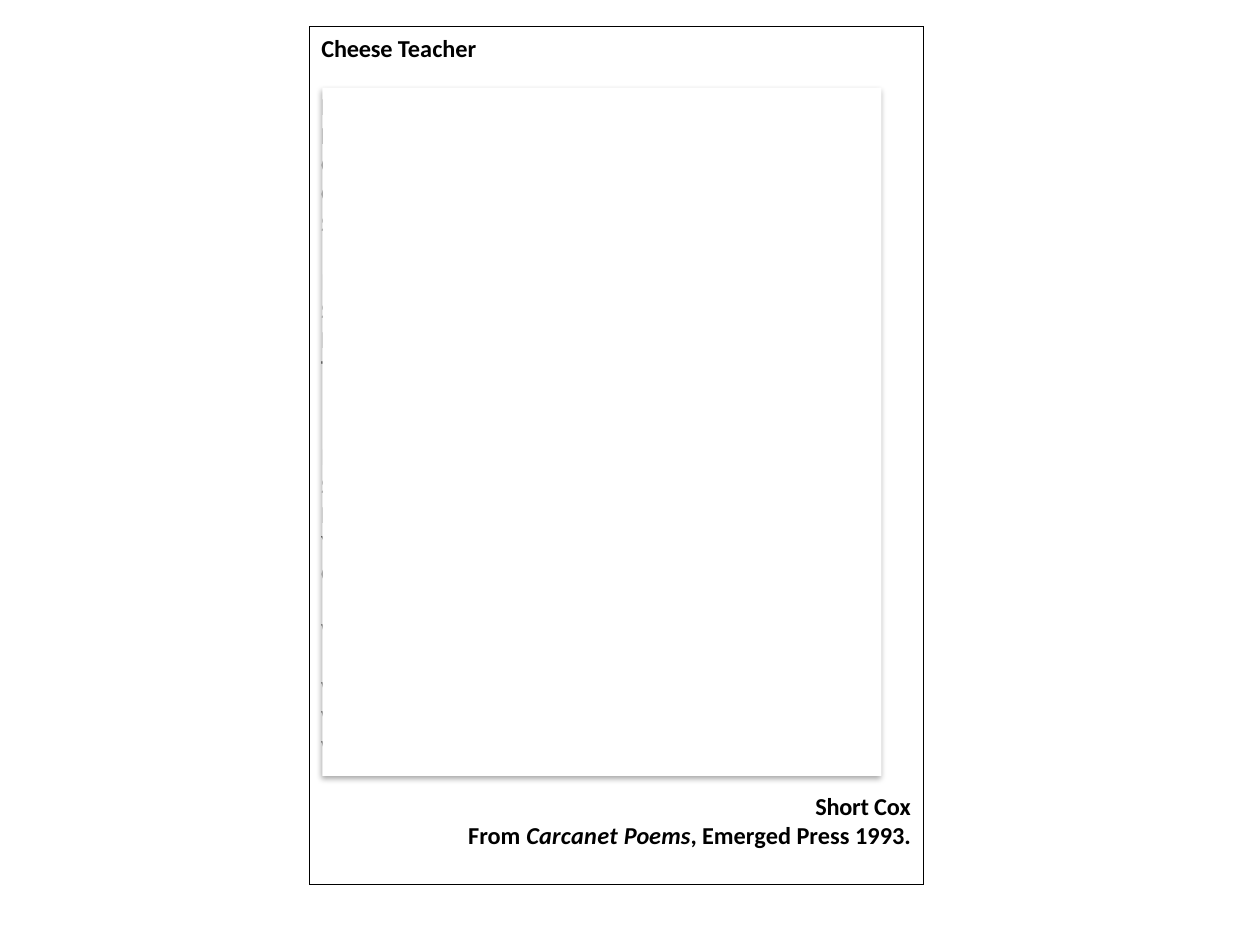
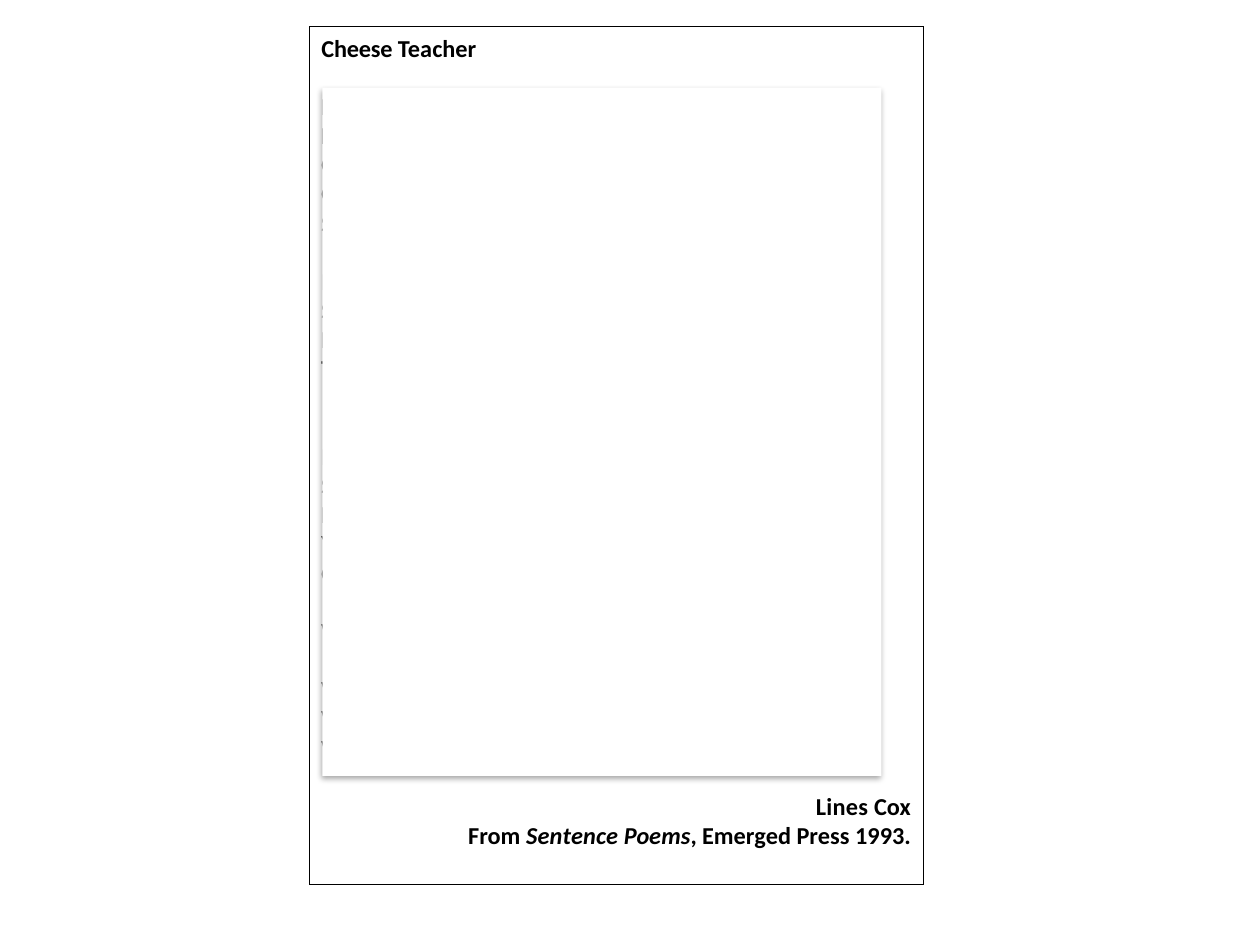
Short: Short -> Lines (842, 807)
Carcanet: Carcanet -> Sentence (572, 836)
